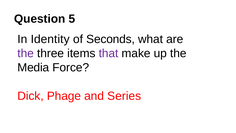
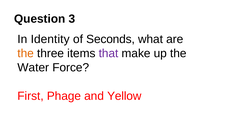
5: 5 -> 3 (72, 19)
the colour: purple -> orange (26, 53)
Media: Media -> Water (33, 67)
Dick: Dick -> First (31, 96)
Series: Series -> Yellow (124, 96)
